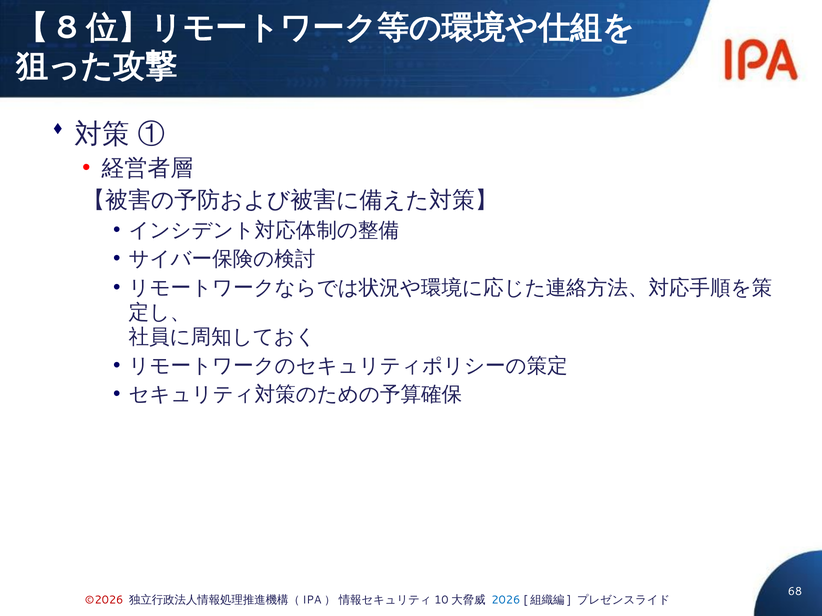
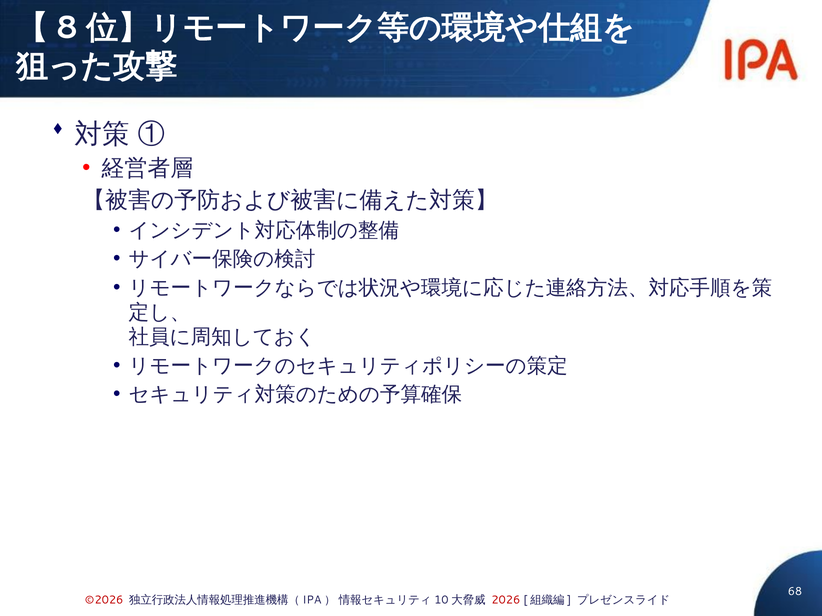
2026 colour: blue -> red (506, 601)
